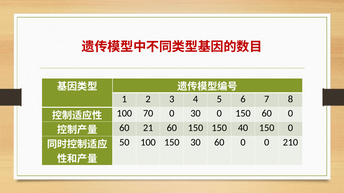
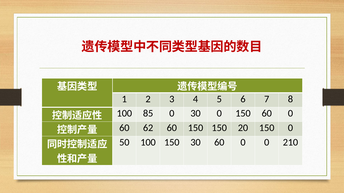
70: 70 -> 85 (148, 114)
21: 21 -> 62 (148, 128)
40: 40 -> 20 (243, 128)
